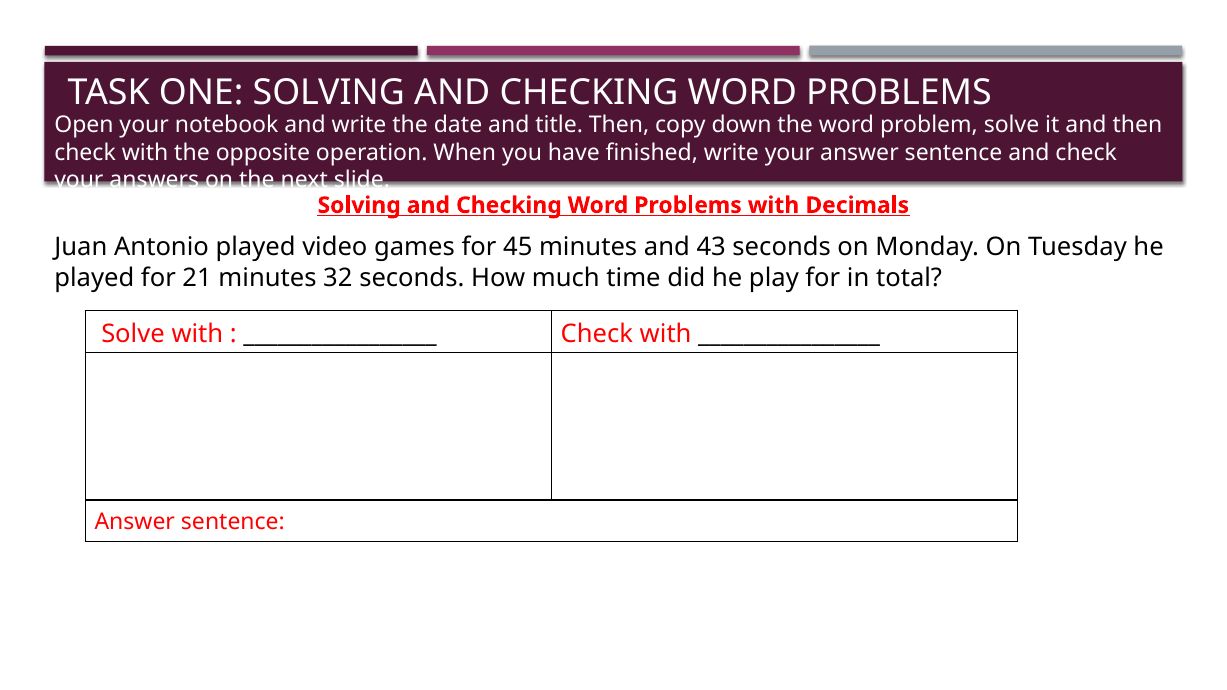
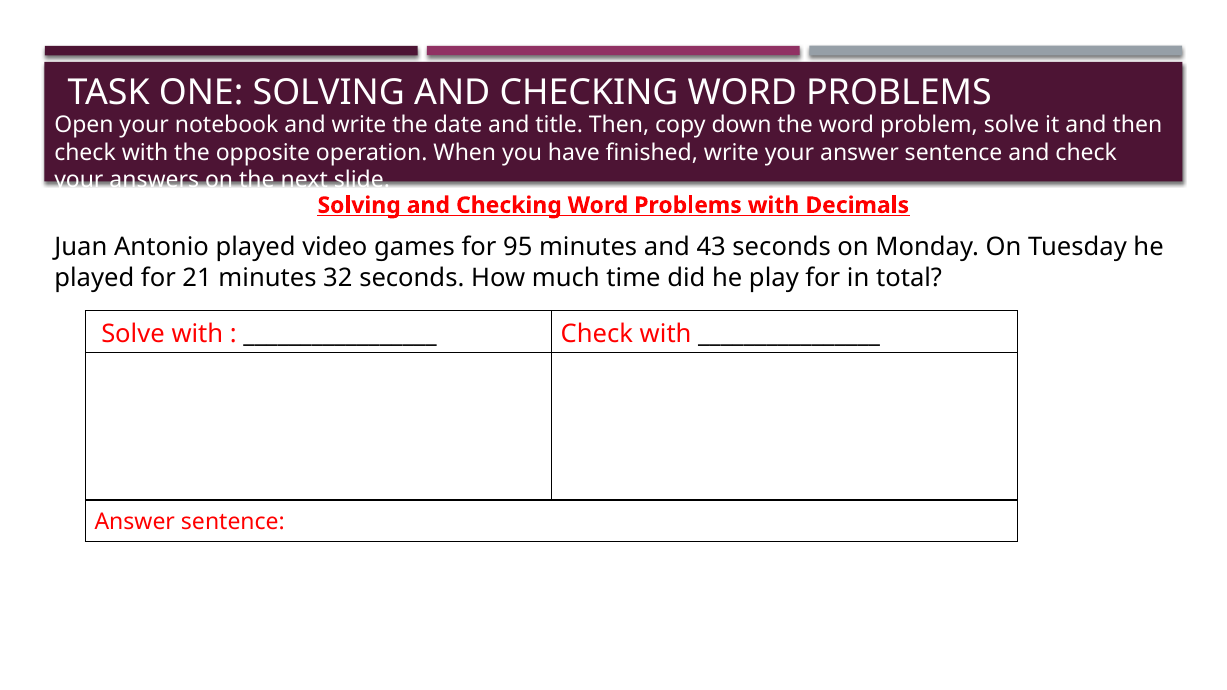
45: 45 -> 95 (518, 247)
